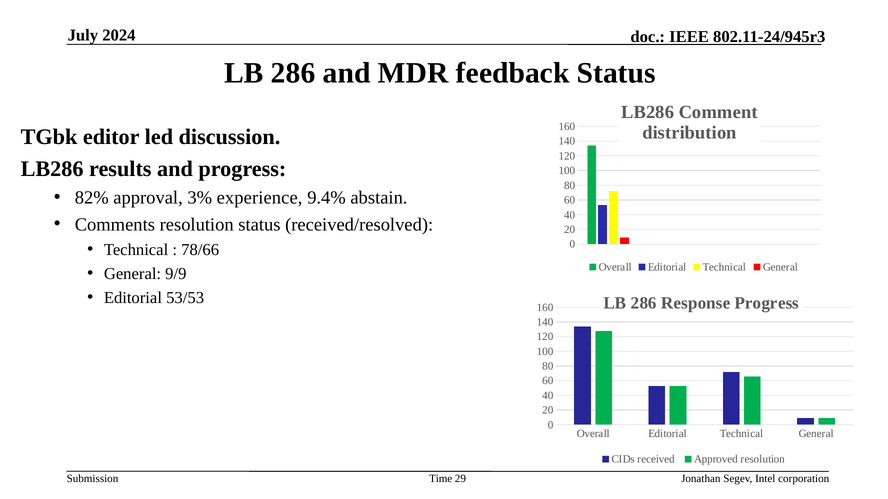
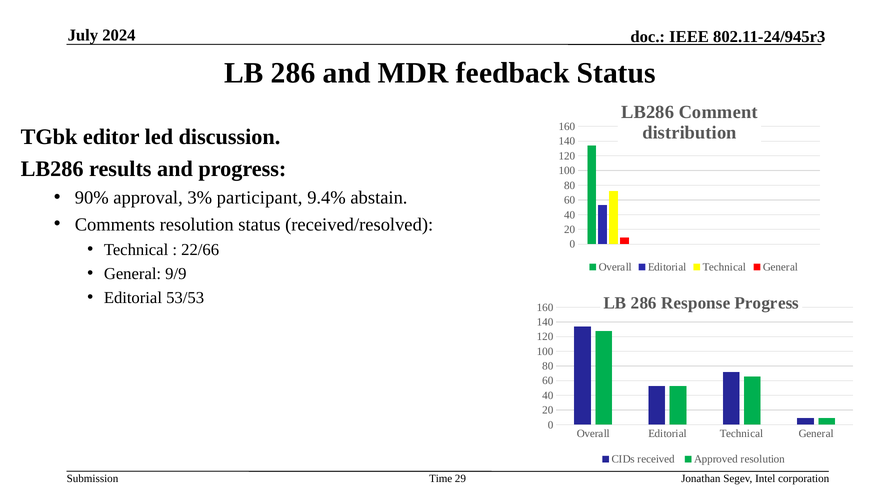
82%: 82% -> 90% (92, 198)
experience: experience -> participant (260, 198)
78/66: 78/66 -> 22/66 (200, 250)
